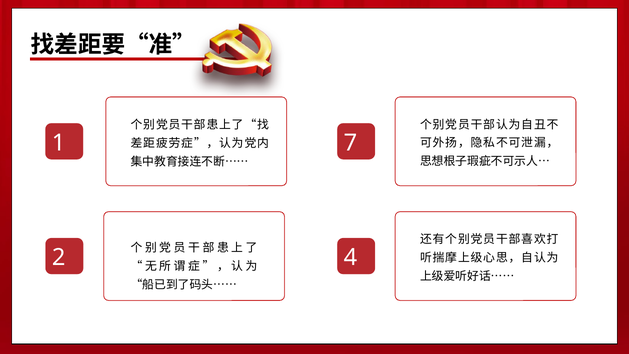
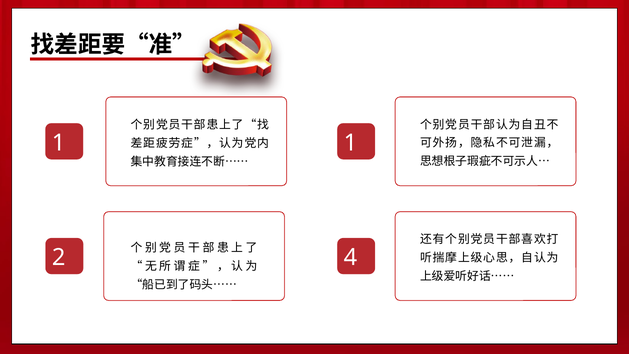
1 7: 7 -> 1 (350, 143)
